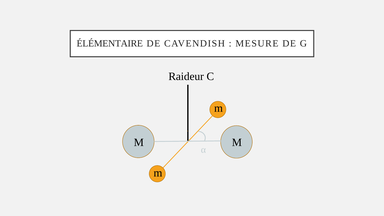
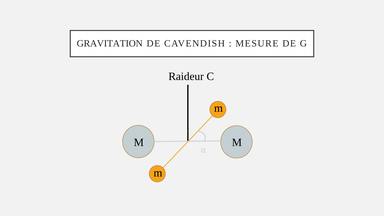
ÉLÉMENTAIRE: ÉLÉMENTAIRE -> GRAVITATION (110, 44)
